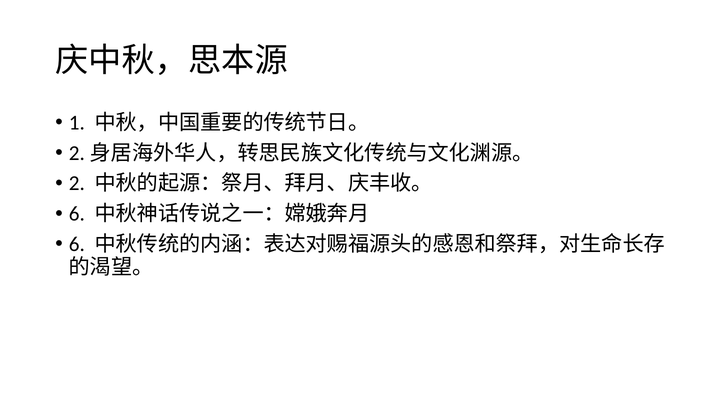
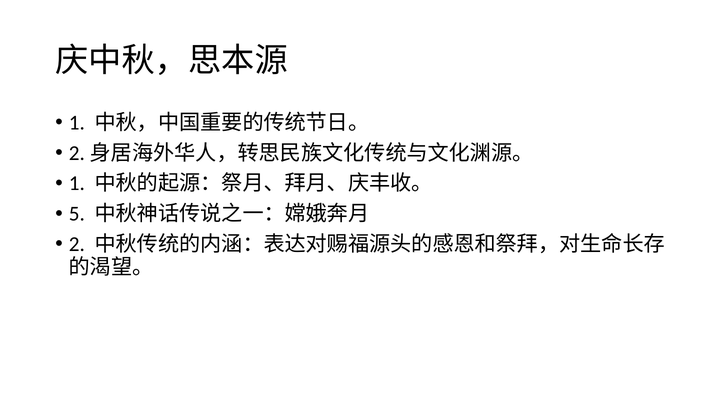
2: 2 -> 1 (77, 183)
6: 6 -> 5 (77, 214)
6: 6 -> 2 (77, 244)
